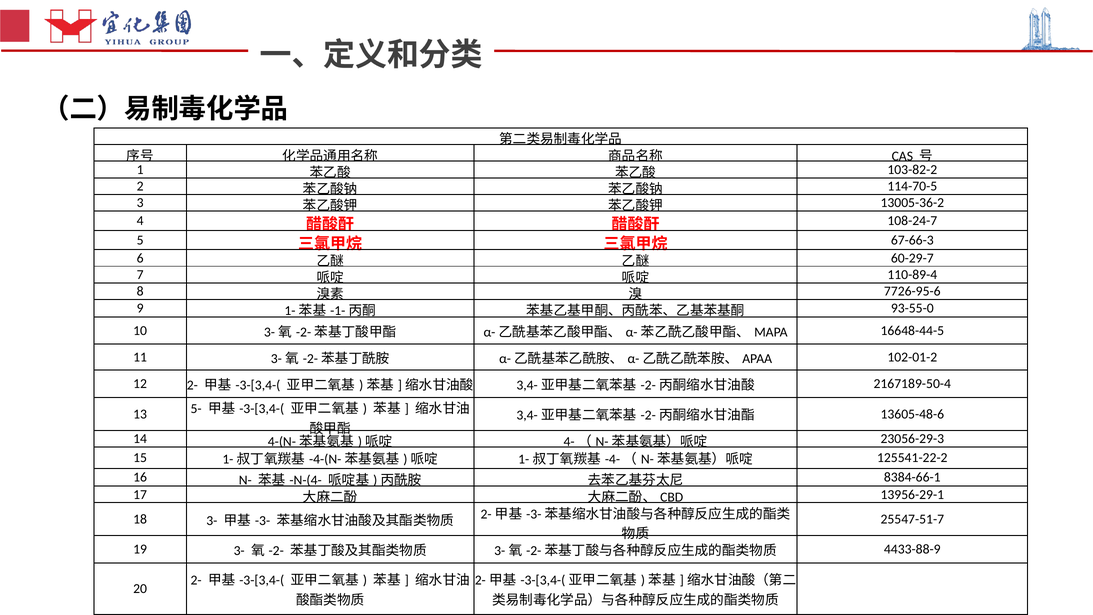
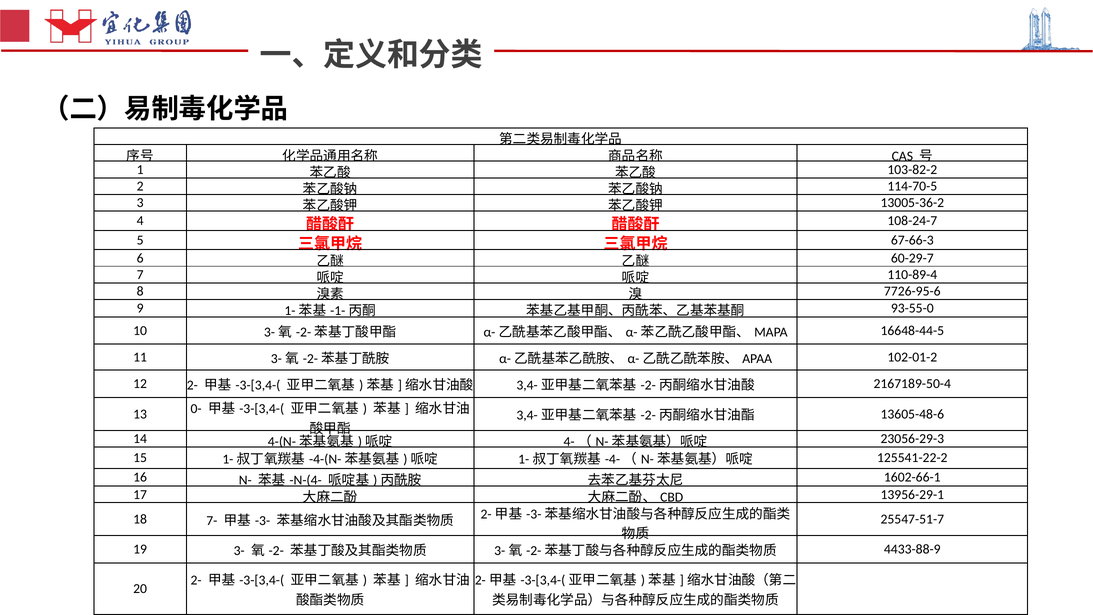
5-: 5- -> 0- (196, 409)
8384-66-1: 8384-66-1 -> 1602-66-1 (912, 477)
18 3-: 3- -> 7- (212, 520)
